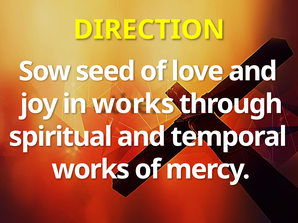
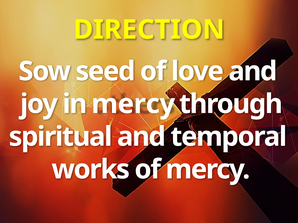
in works: works -> mercy (133, 104)
